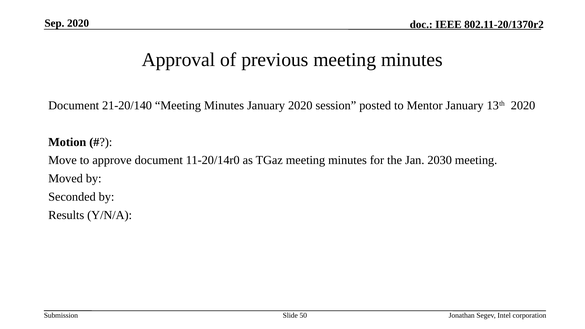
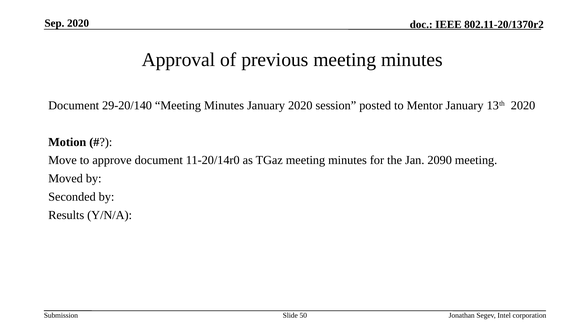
21-20/140: 21-20/140 -> 29-20/140 (127, 105)
2030: 2030 -> 2090 (440, 160)
